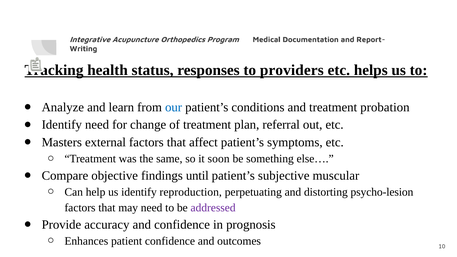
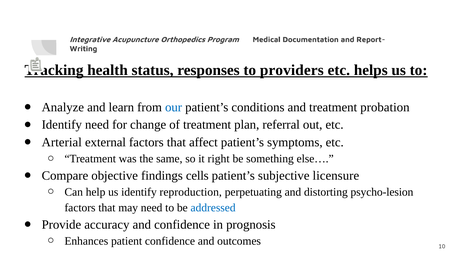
Masters: Masters -> Arterial (62, 142)
soon: soon -> right (219, 159)
until: until -> cells (197, 176)
muscular: muscular -> licensure (336, 176)
addressed colour: purple -> blue (213, 208)
